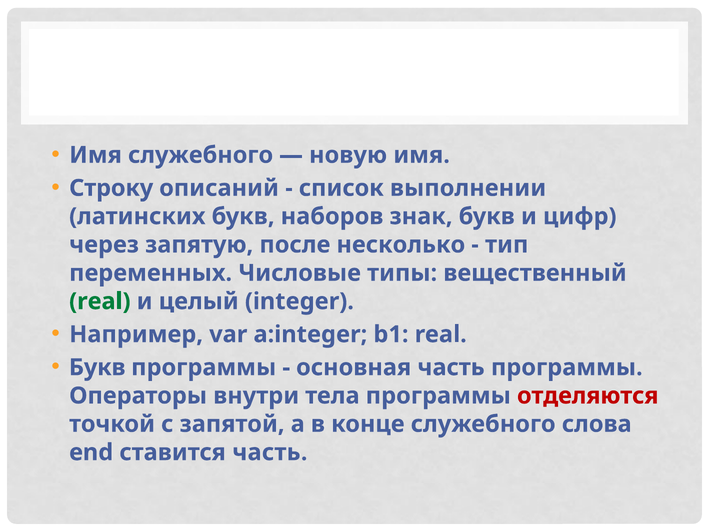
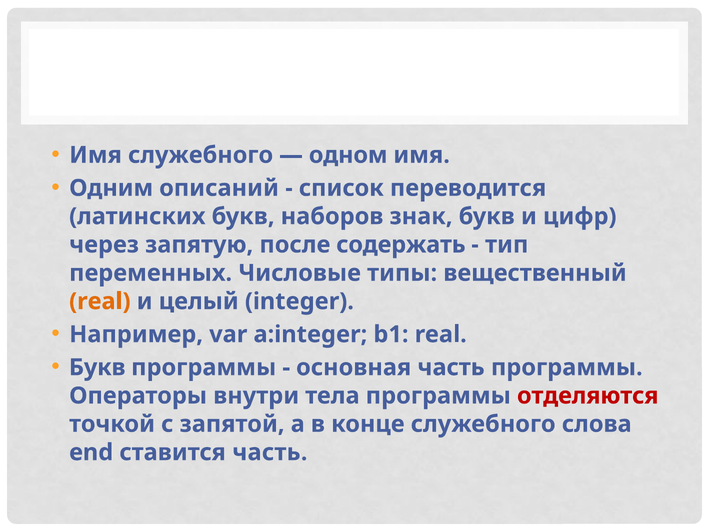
новую: новую -> одном (348, 155)
Строку: Строку -> Одним (111, 188)
выполнении: выполнении -> переводится (468, 188)
несколько: несколько -> содержать (401, 245)
rеаl colour: green -> orange (100, 302)
